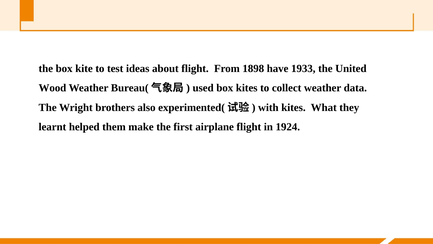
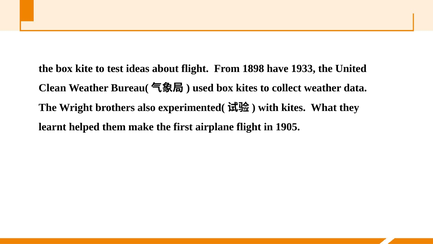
Wood: Wood -> Clean (52, 88)
1924: 1924 -> 1905 (288, 127)
